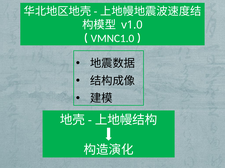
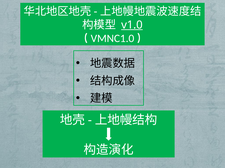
v1.0 underline: none -> present (132, 25)
